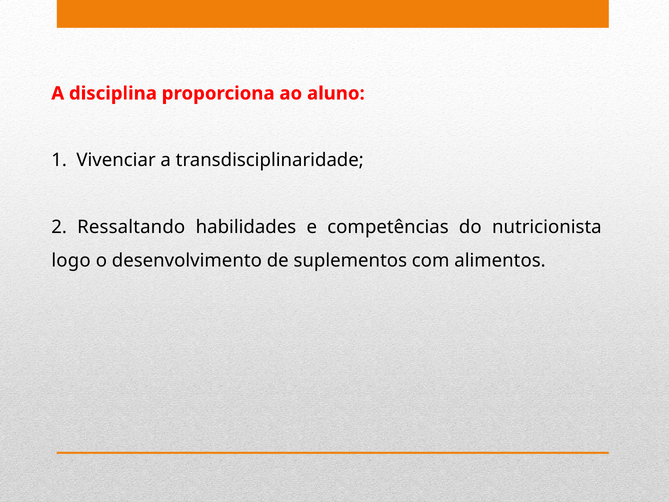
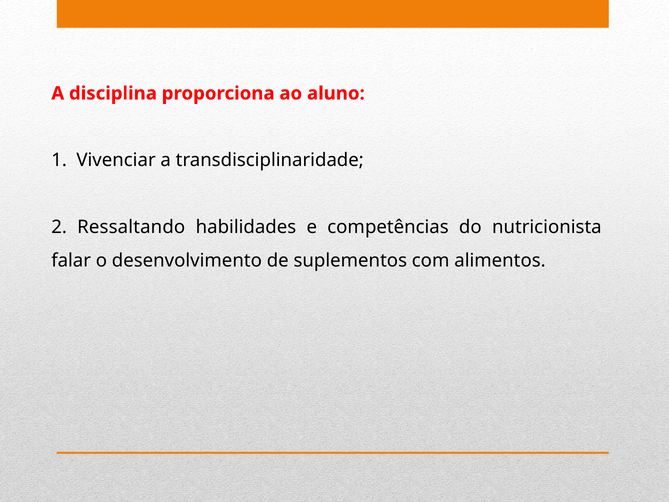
logo: logo -> falar (71, 261)
